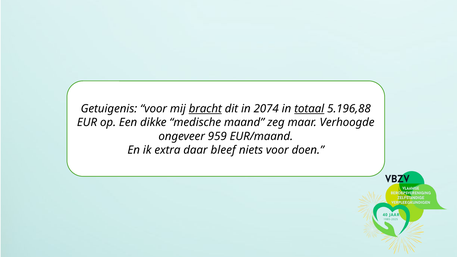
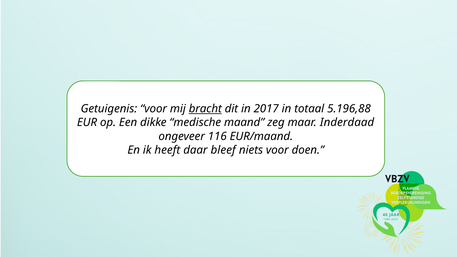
2074: 2074 -> 2017 (266, 109)
totaal underline: present -> none (309, 109)
Verhoogde: Verhoogde -> Inderdaad (347, 123)
959: 959 -> 116 (217, 136)
extra: extra -> heeft (167, 150)
